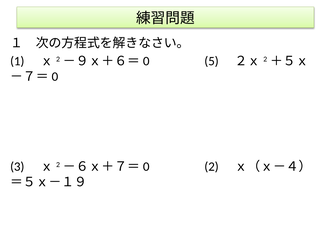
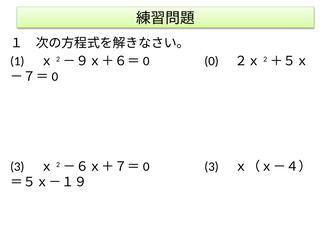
5: 5 -> 0 (212, 61)
2: 2 -> 3 (212, 166)
